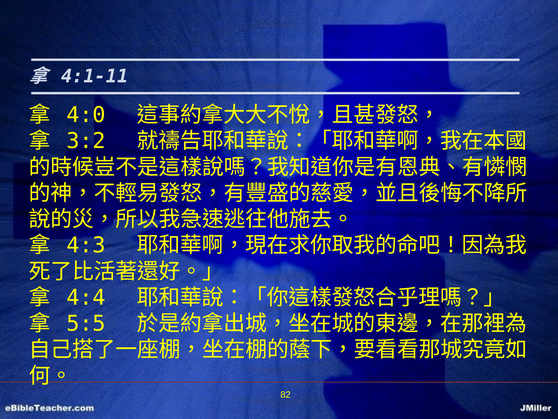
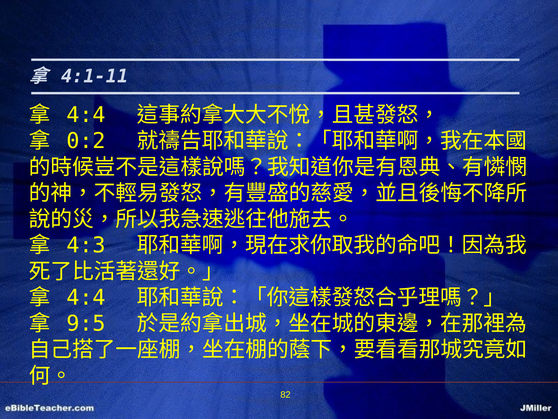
4:0: 4:0 -> 4:4 (86, 115)
3:2: 3:2 -> 0:2 (86, 141)
5:5: 5:5 -> 9:5 (86, 323)
